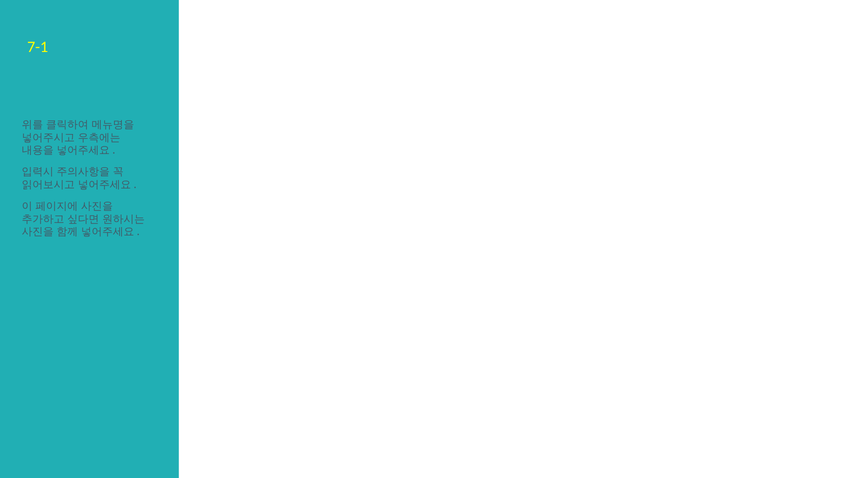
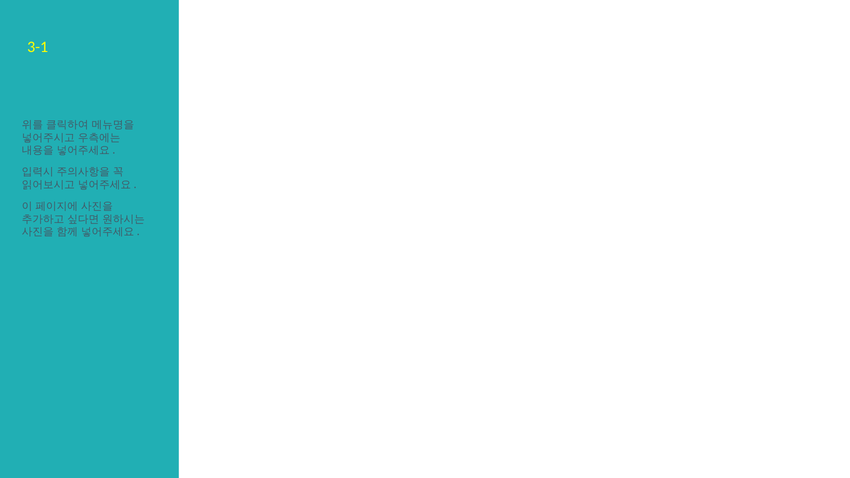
7-1: 7-1 -> 3-1 (38, 47)
